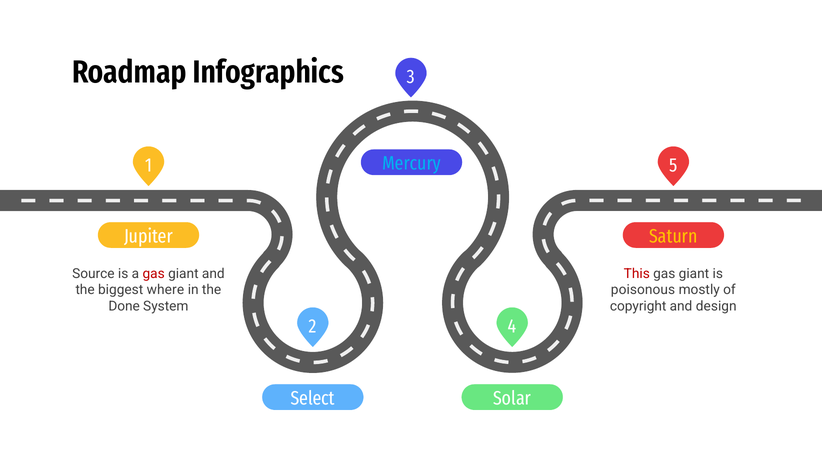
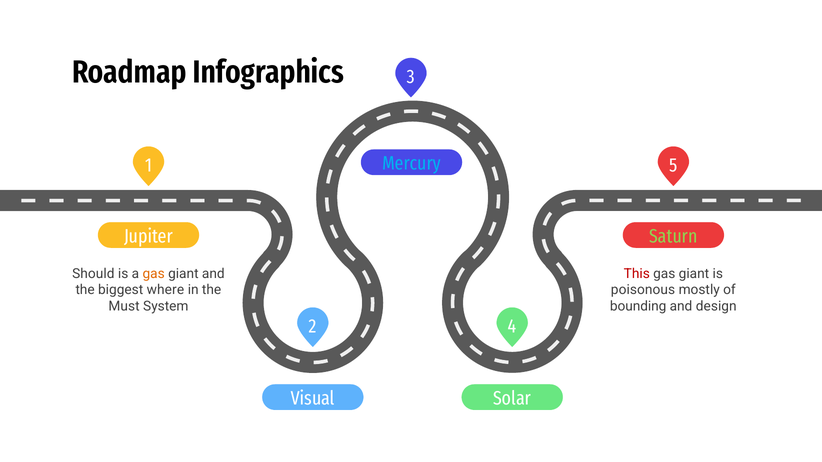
Saturn colour: yellow -> light green (673, 237)
Source: Source -> Should (93, 274)
gas colour: red -> orange (154, 274)
Done: Done -> Must (124, 307)
copyright: copyright -> bounding (638, 307)
Select: Select -> Visual (313, 399)
